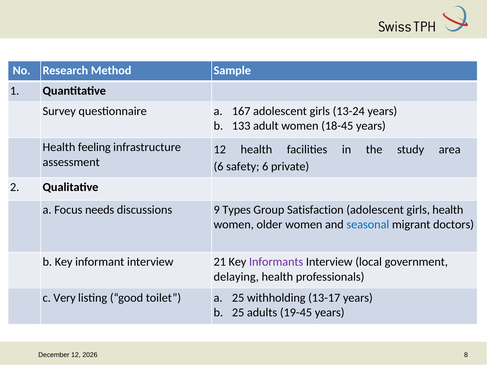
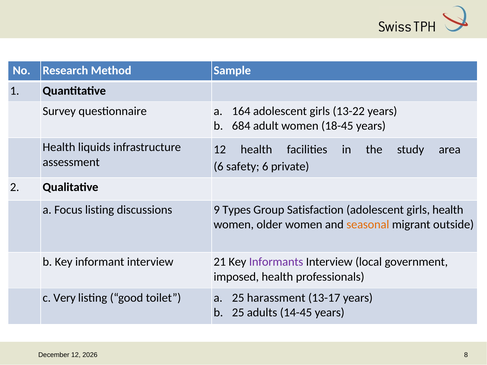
167: 167 -> 164 (241, 111)
13-24: 13-24 -> 13-22 (349, 111)
133: 133 -> 684 (241, 126)
feeling: feeling -> liquids (94, 147)
Focus needs: needs -> listing (100, 210)
seasonal colour: blue -> orange (368, 225)
doctors: doctors -> outside (454, 225)
delaying: delaying -> imposed (236, 277)
withholding: withholding -> harassment (276, 298)
19-45: 19-45 -> 14-45 (296, 313)
